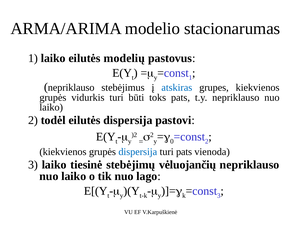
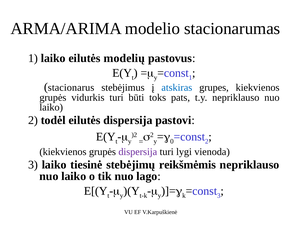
nepriklauso: nepriklauso -> stacionarus (71, 88)
dispersija colour: blue -> purple (138, 152)
turi pats: pats -> lygi (184, 152)
vėluojančių: vėluojančių -> reikšmėmis (188, 165)
